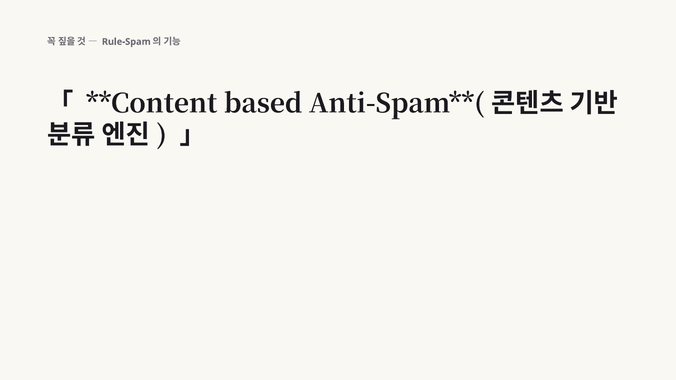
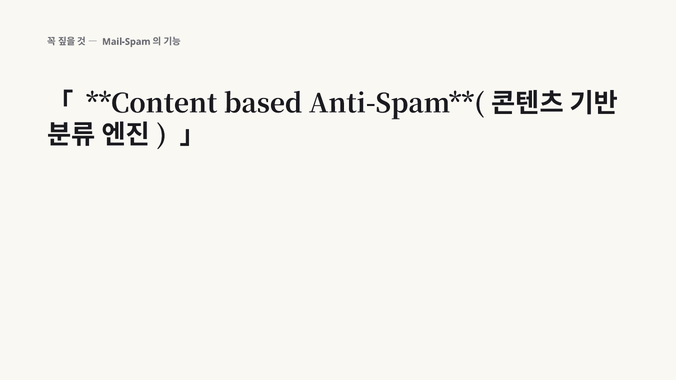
Rule-Spam: Rule-Spam -> Mail-Spam (126, 42)
